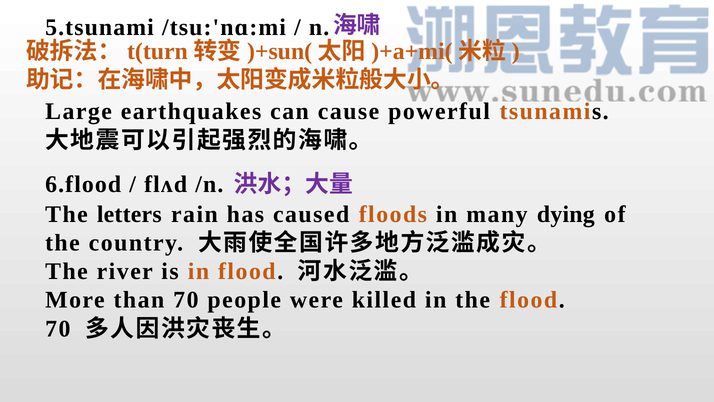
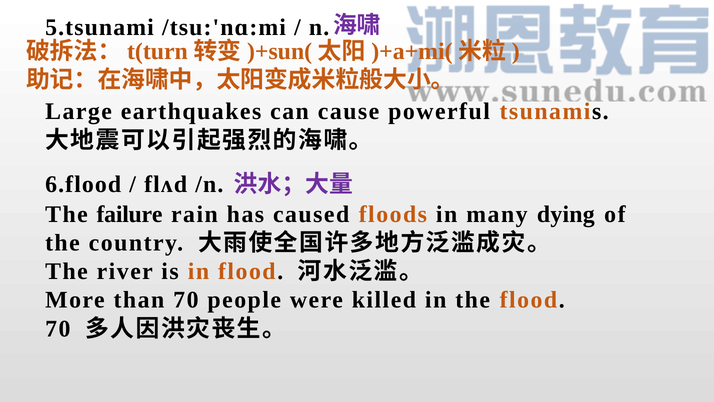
letters: letters -> failure (130, 214)
